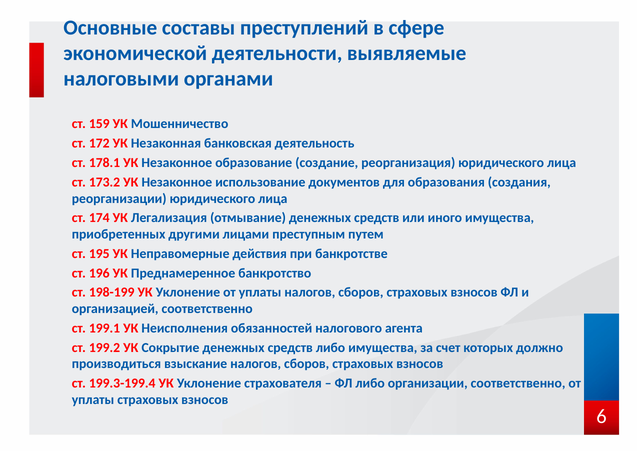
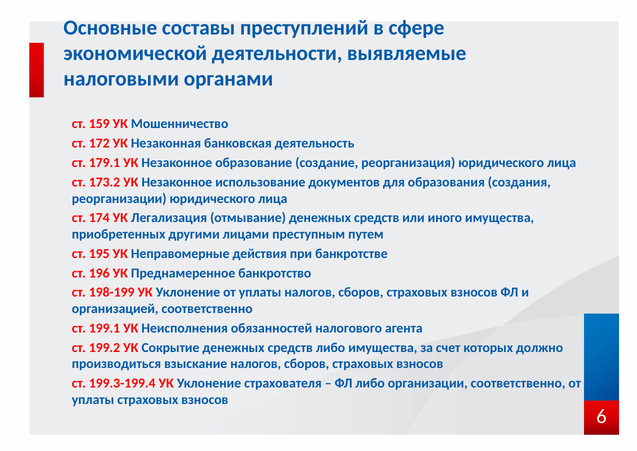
178.1: 178.1 -> 179.1 (105, 163)
